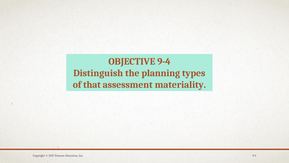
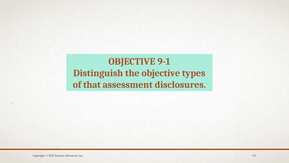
9-4: 9-4 -> 9-1 (164, 61)
the planning: planning -> objective (161, 73)
materiality: materiality -> disclosures (180, 85)
